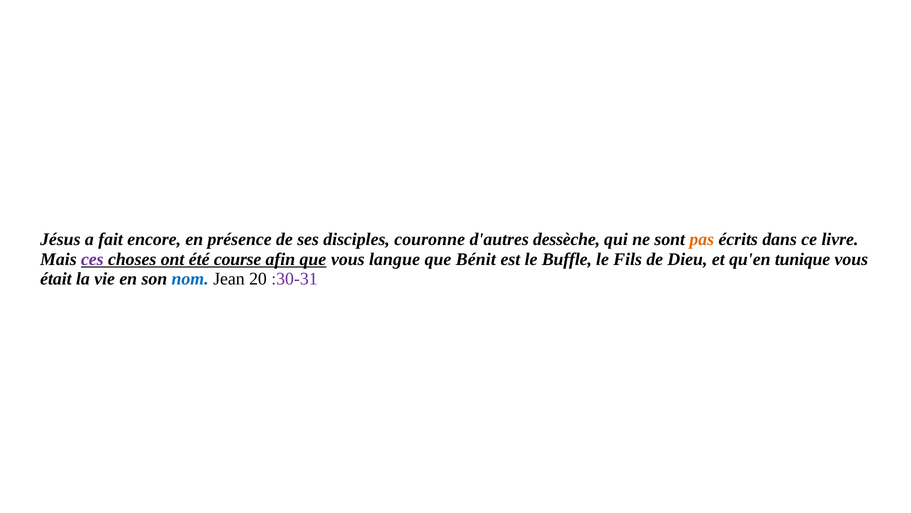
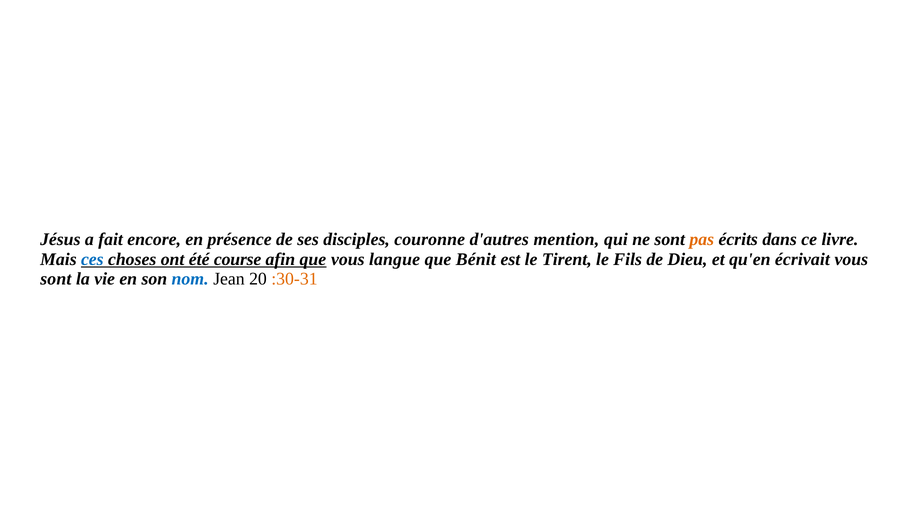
dessèche: dessèche -> mention (566, 239)
ces colour: purple -> blue (92, 259)
Buffle: Buffle -> Tirent (567, 259)
tunique: tunique -> écrivait (802, 259)
était: était -> sont (56, 279)
:30-31 colour: purple -> orange (294, 279)
